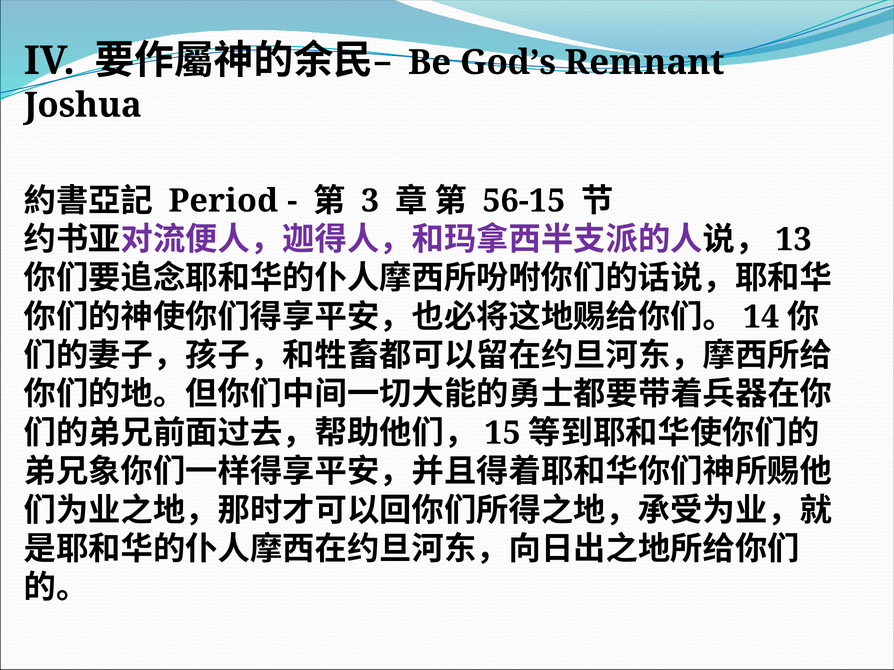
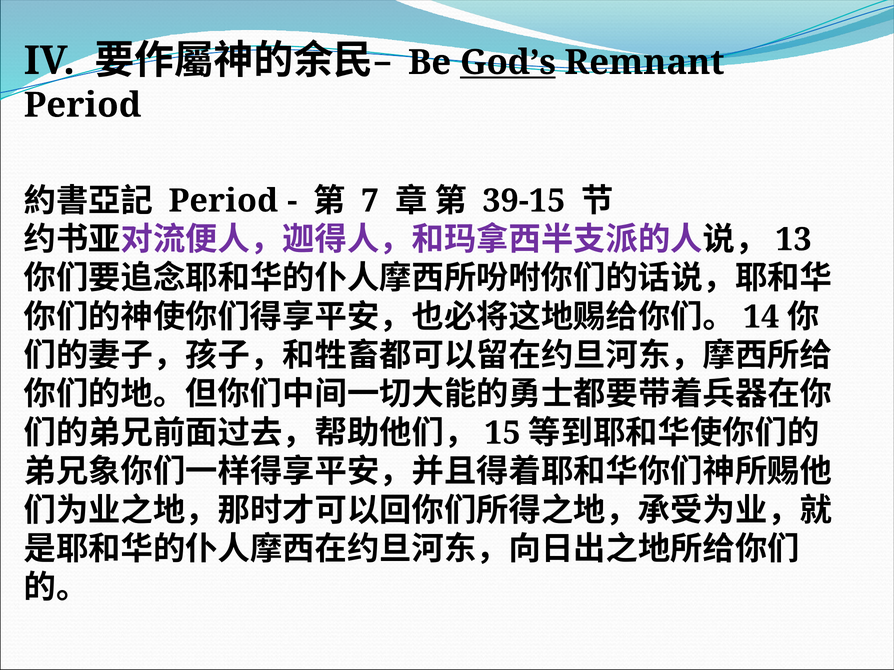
God’s underline: none -> present (508, 63)
Joshua: Joshua -> Period (83, 105)
3: 3 -> 7 (370, 201)
56-15: 56-15 -> 39-15 (524, 201)
